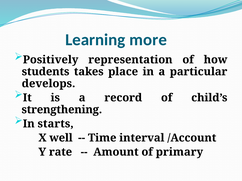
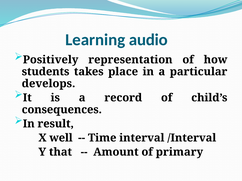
more: more -> audio (148, 40)
strengthening: strengthening -> consequences (62, 110)
starts: starts -> result (56, 124)
/Account: /Account -> /Interval (192, 138)
rate: rate -> that (60, 152)
